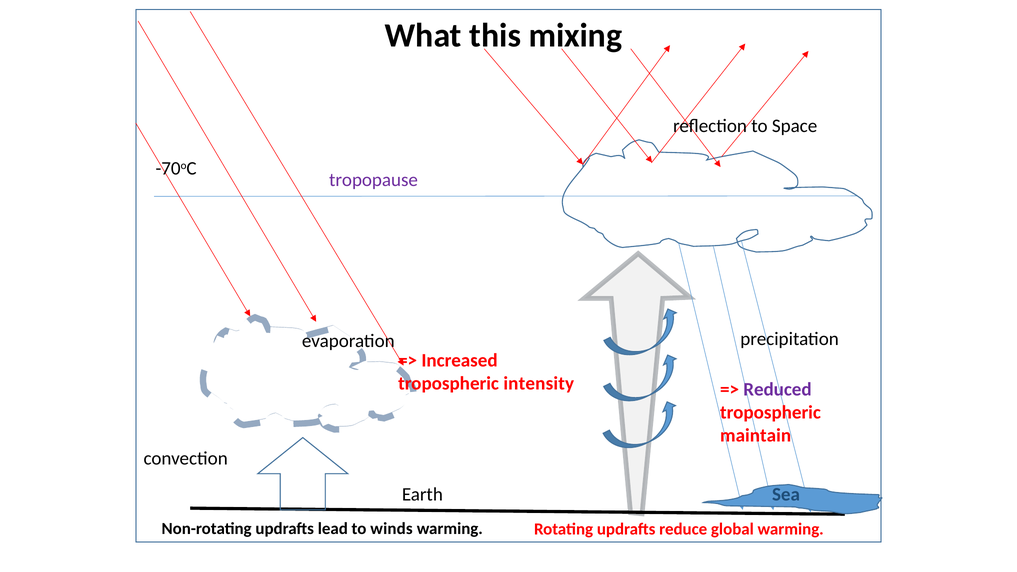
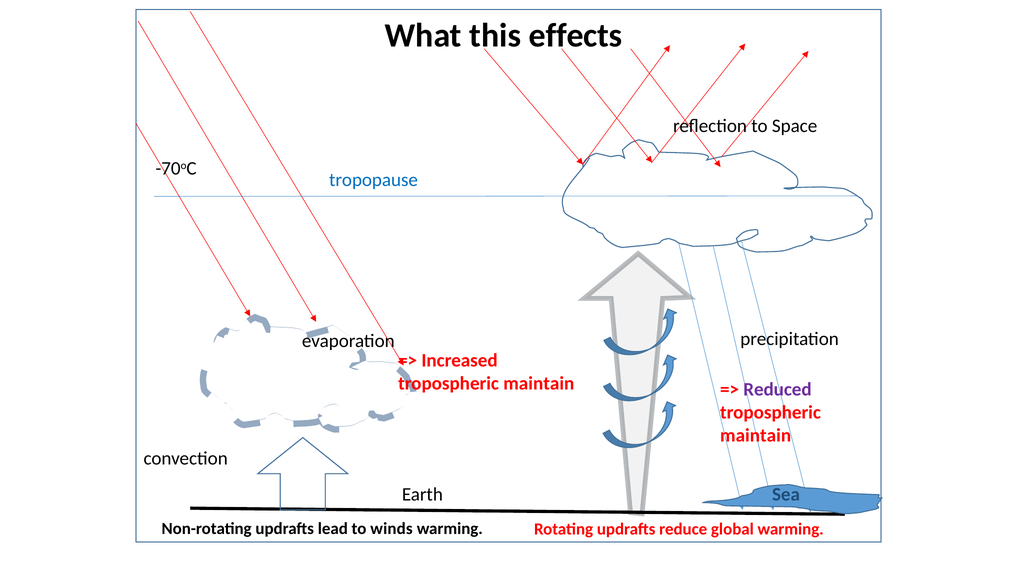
mixing: mixing -> effects (575, 35)
tropopause colour: purple -> blue (373, 180)
intensity: intensity -> maintain (539, 384)
